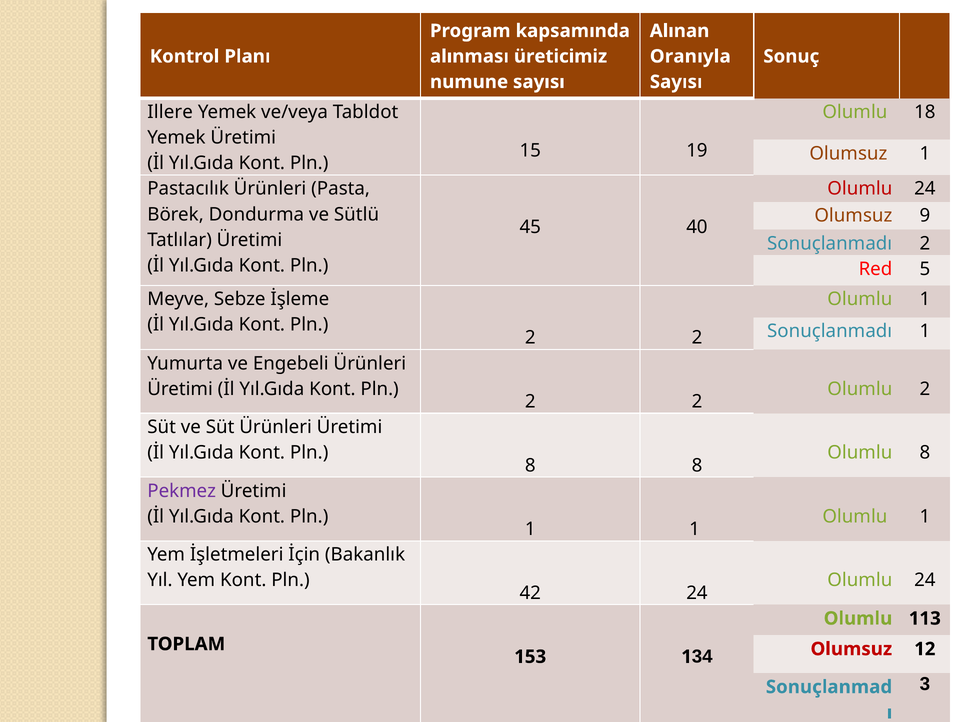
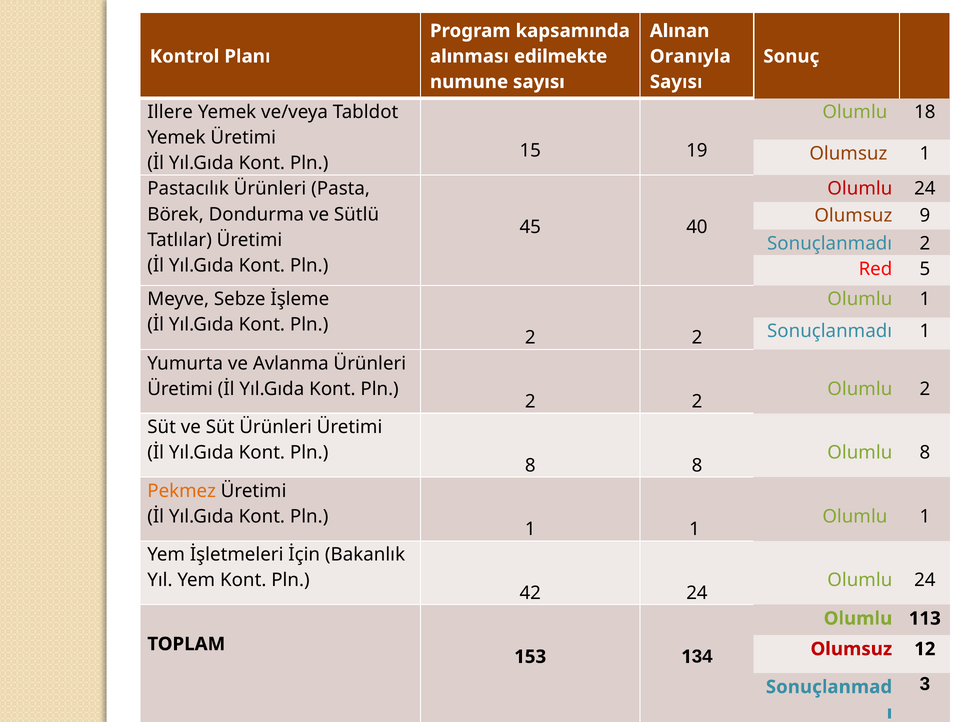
üreticimiz: üreticimiz -> edilmekte (561, 56)
Engebeli: Engebeli -> Avlanma (291, 363)
Pekmez colour: purple -> orange (182, 491)
